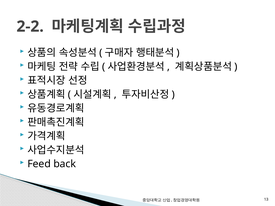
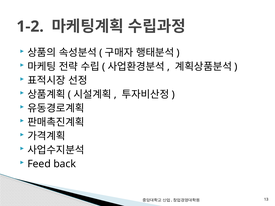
2-2: 2-2 -> 1-2 (30, 27)
